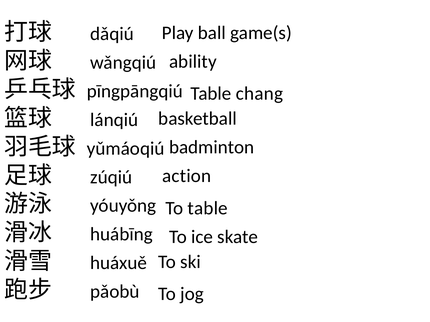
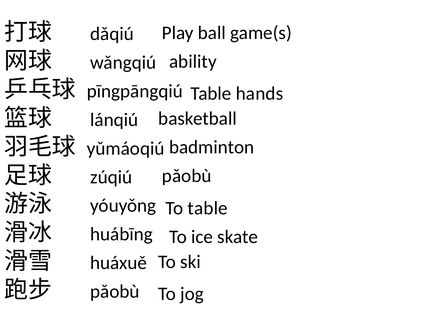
chang: chang -> hands (260, 94)
action: action -> pǎobù (187, 176)
